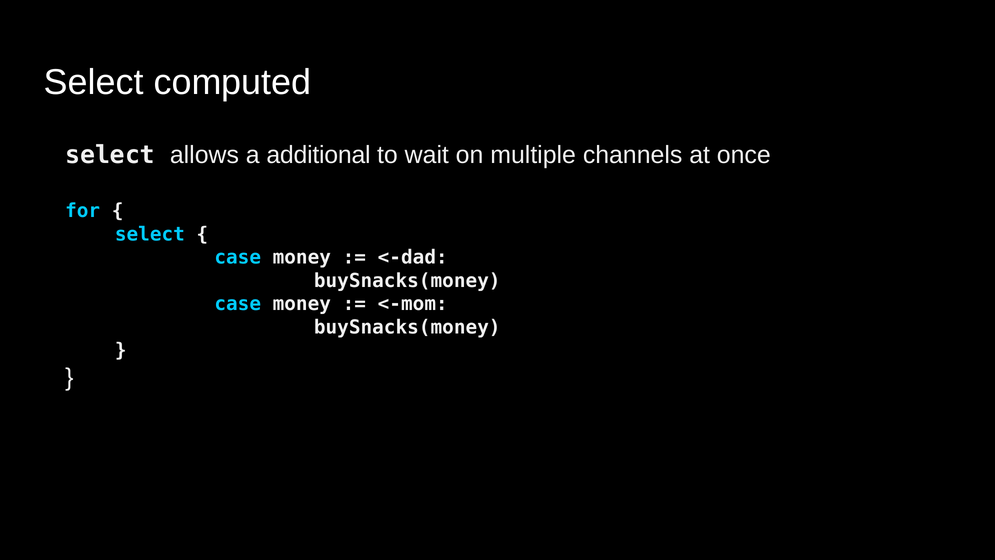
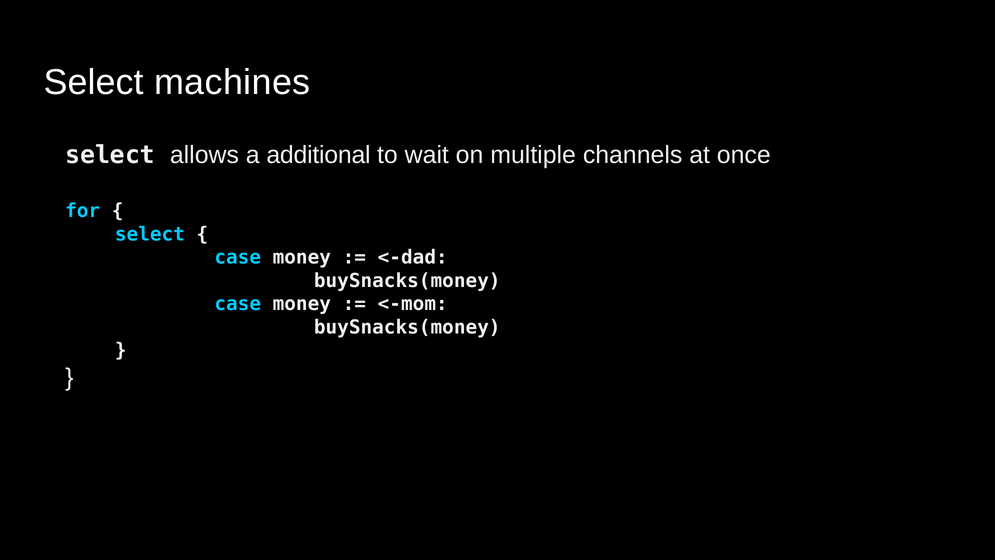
computed: computed -> machines (232, 82)
